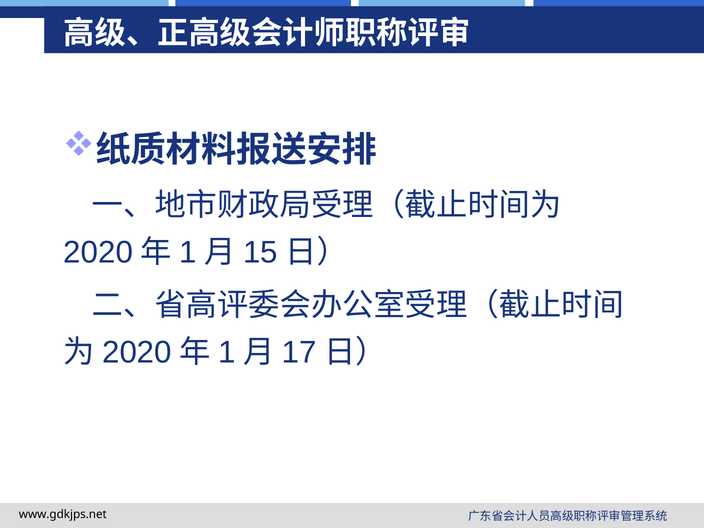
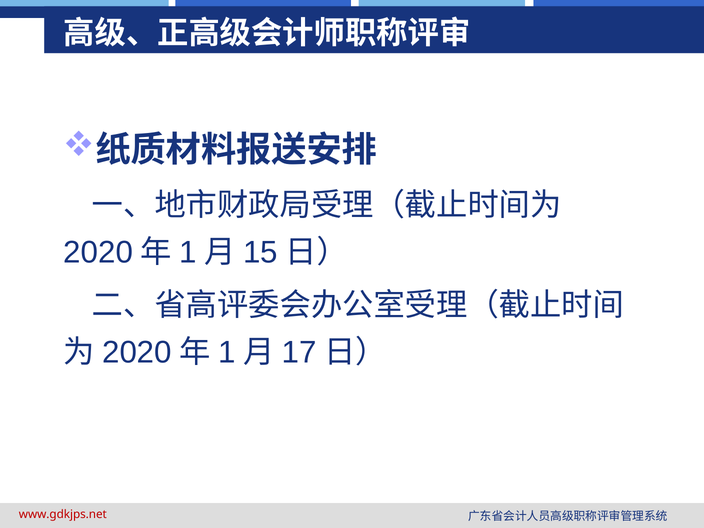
www.gdkjps.net colour: black -> red (63, 515)
